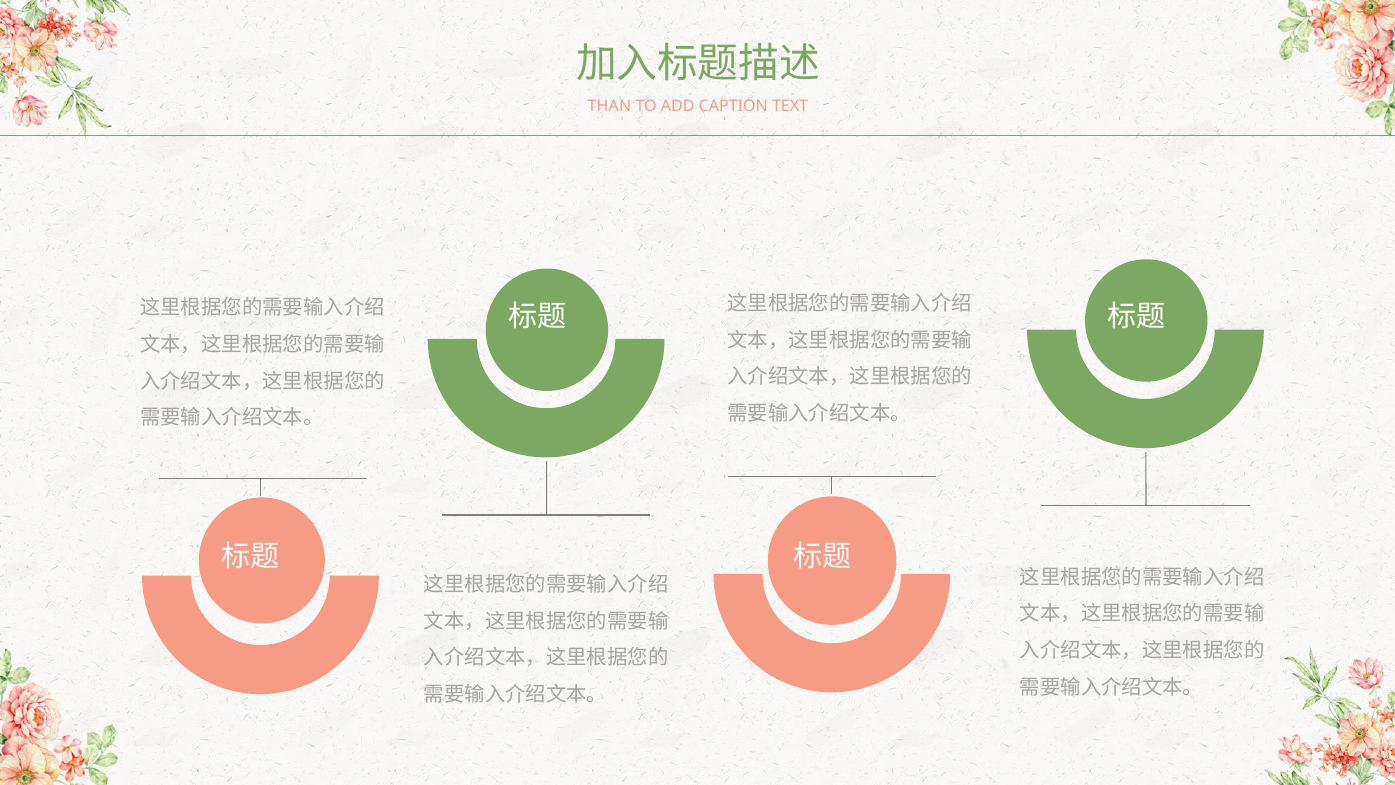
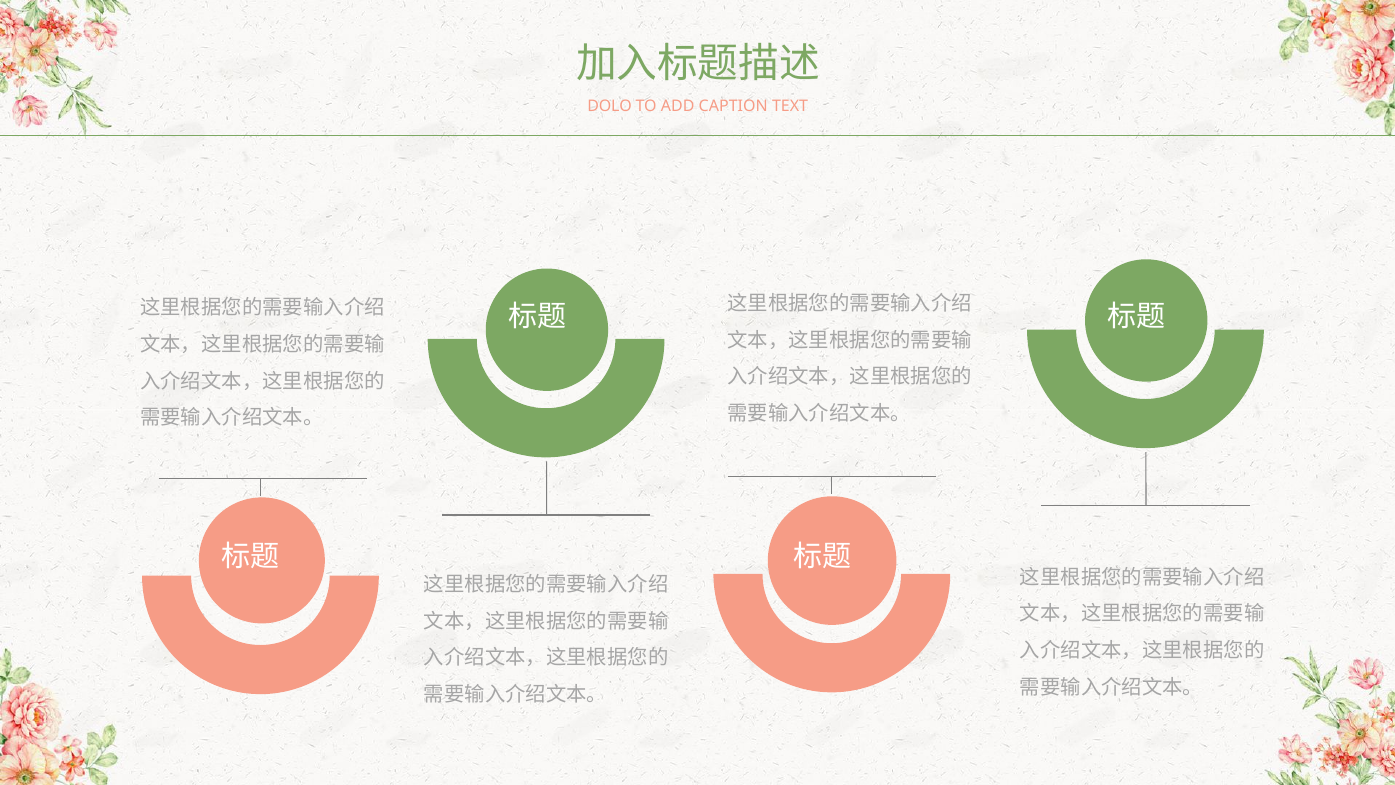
THAN: THAN -> DOLO (610, 106)
